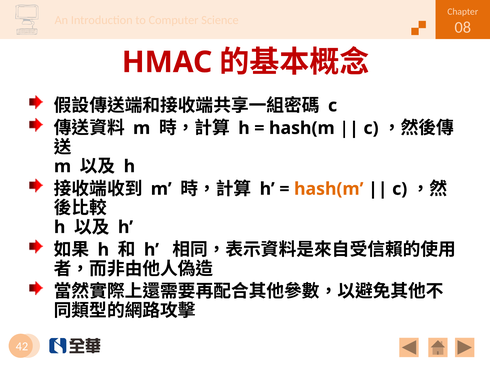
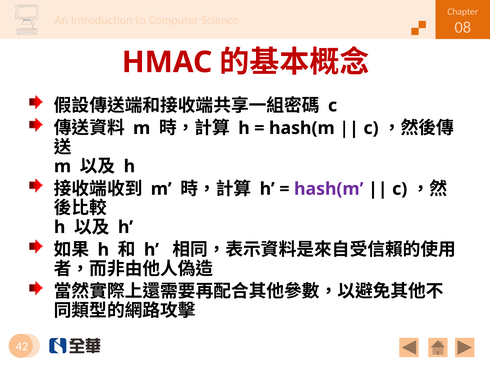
hash(m colour: orange -> purple (329, 189)
